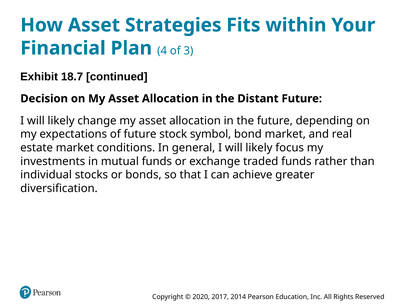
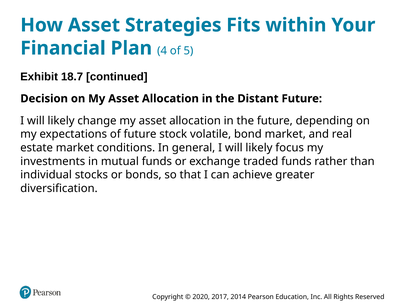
3: 3 -> 5 (188, 51)
symbol: symbol -> volatile (211, 134)
